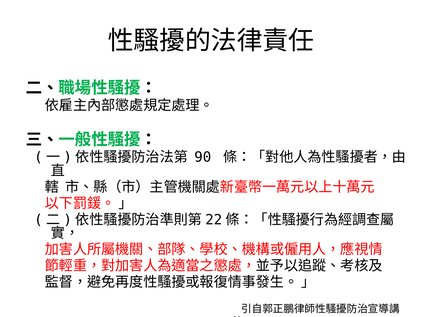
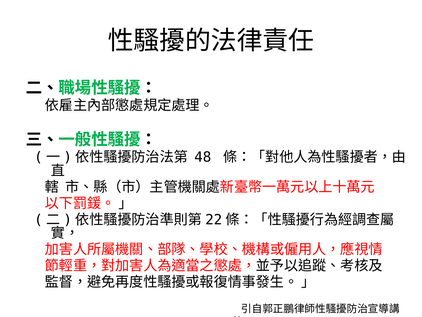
90: 90 -> 48 (203, 157)
